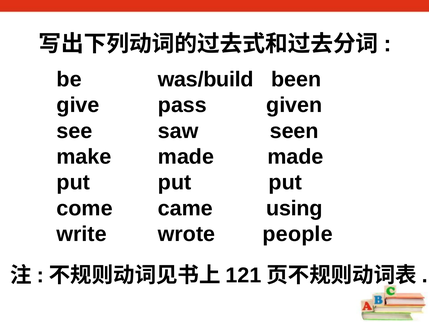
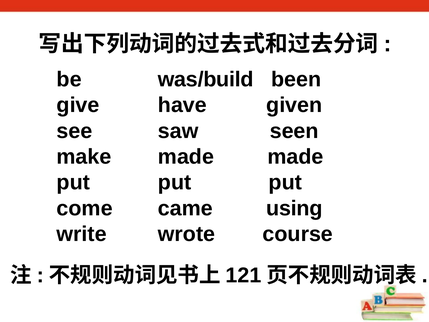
pass: pass -> have (182, 105)
people: people -> course (298, 234)
